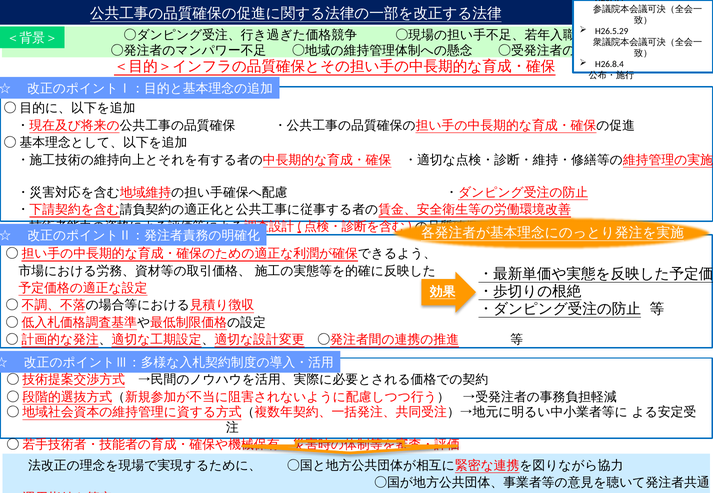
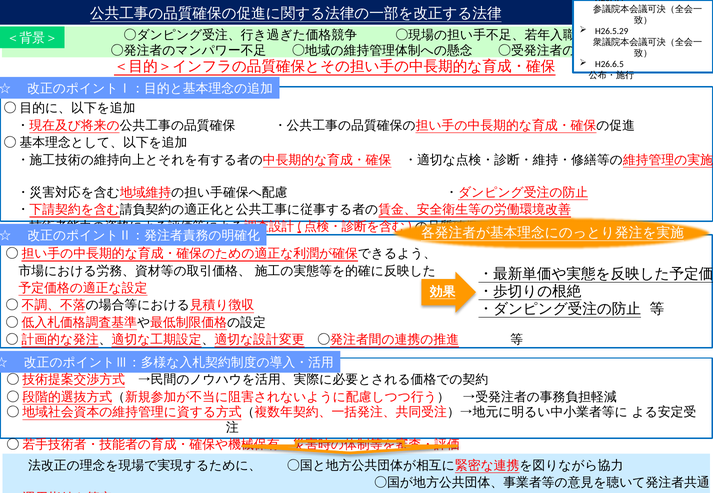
H26.8.4: H26.8.4 -> H26.6.5 (609, 64)
